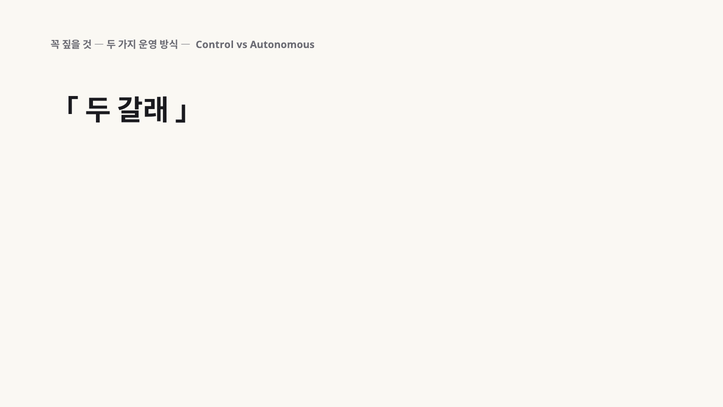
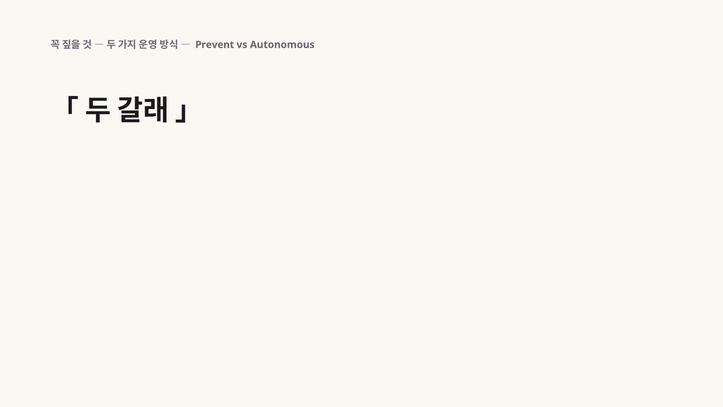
Control: Control -> Prevent (215, 45)
